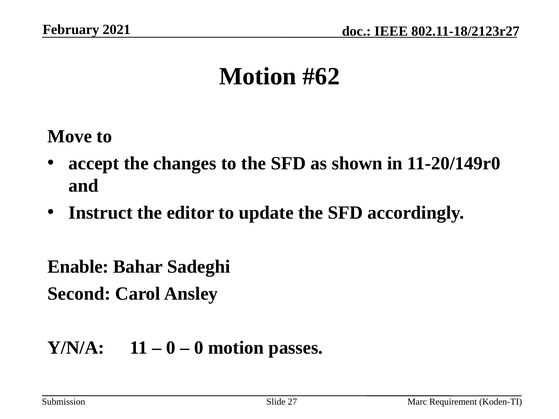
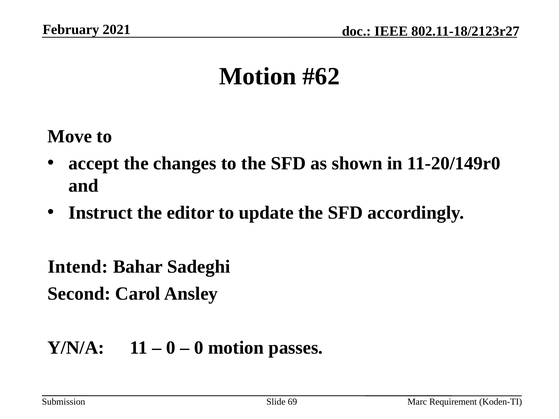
Enable: Enable -> Intend (78, 267)
27: 27 -> 69 (292, 402)
